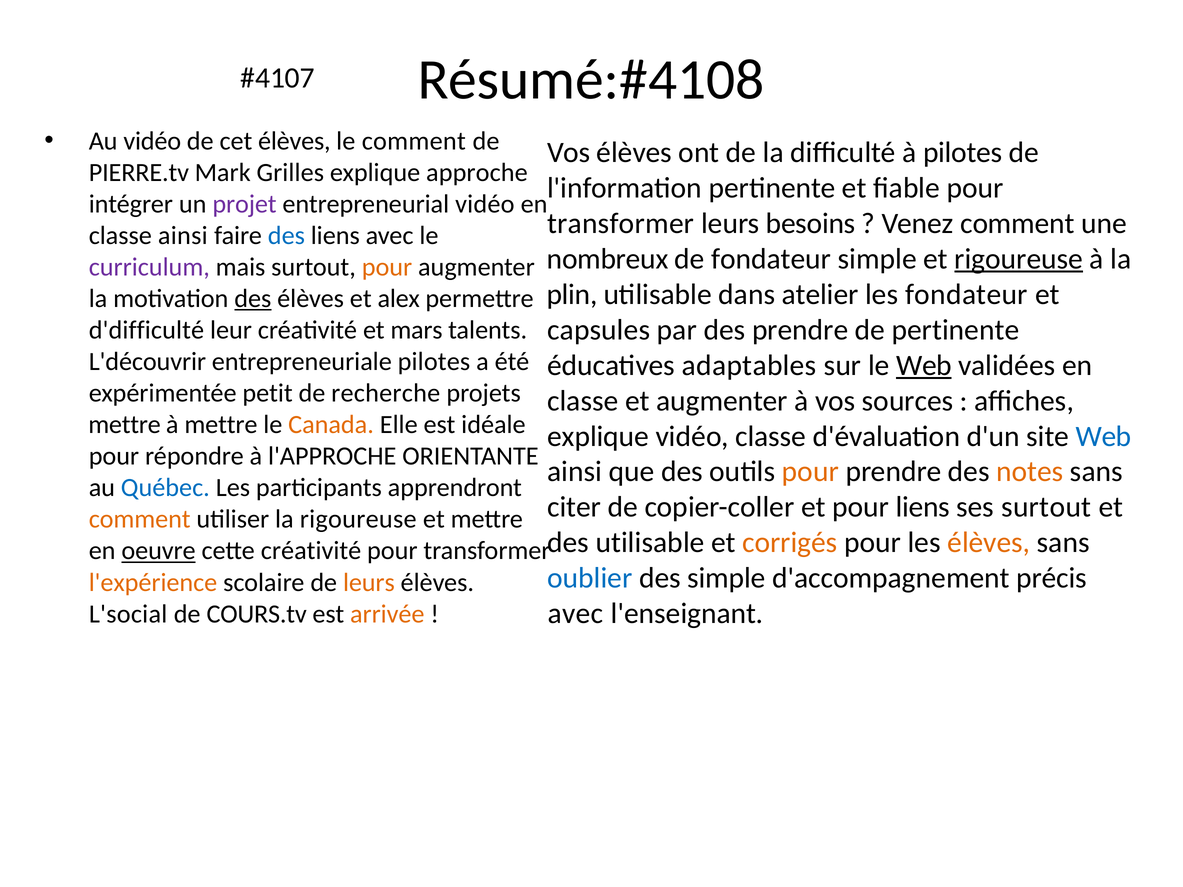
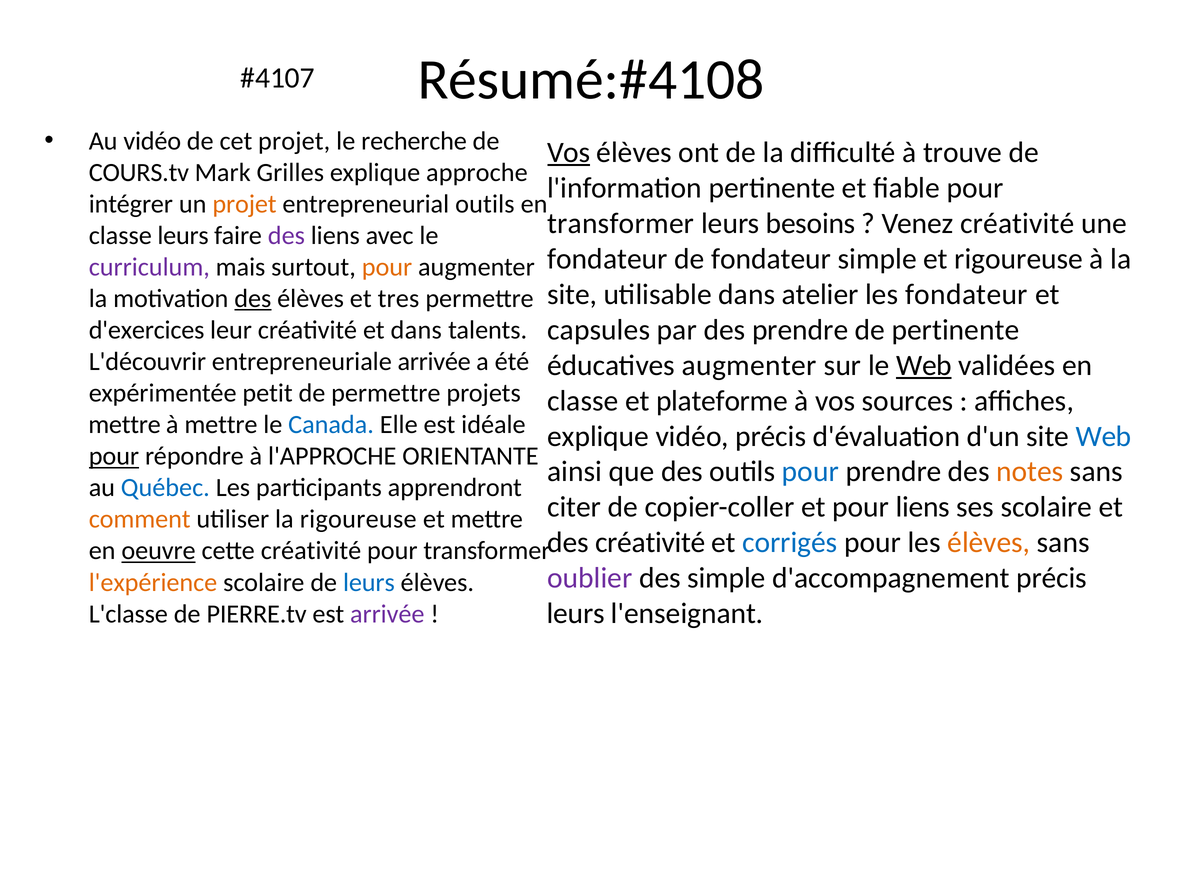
cet élèves: élèves -> projet (294, 141)
le comment: comment -> recherche (414, 141)
Vos underline: none -> present (569, 152)
à pilotes: pilotes -> trouve (963, 152)
PIERRE.tv: PIERRE.tv -> COURS.tv (139, 173)
projet colour: purple -> orange (244, 204)
entrepreneurial vidéo: vidéo -> outils (485, 204)
Venez comment: comment -> créativité (1017, 223)
classe ainsi: ainsi -> leurs (183, 236)
des colour: blue -> purple (286, 236)
nombreux: nombreux -> fondateur (607, 259)
rigoureuse underline: present -> none (1019, 259)
plin: plin -> site (572, 294)
alex: alex -> tres (398, 299)
d'difficulté: d'difficulté -> d'exercices (147, 330)
et mars: mars -> dans (416, 330)
entrepreneuriale pilotes: pilotes -> arrivée (434, 362)
éducatives adaptables: adaptables -> augmenter (749, 365)
de recherche: recherche -> permettre (386, 393)
et augmenter: augmenter -> plateforme (722, 401)
Canada colour: orange -> blue (331, 425)
vidéo classe: classe -> précis (771, 436)
pour underline: none -> present (114, 456)
pour colour: orange -> blue (810, 472)
ses surtout: surtout -> scolaire (1046, 507)
des utilisable: utilisable -> créativité (650, 543)
corrigés colour: orange -> blue (790, 543)
oublier colour: blue -> purple (590, 578)
leurs colour: orange -> blue (369, 583)
avec: avec -> leurs (576, 614)
L'social: L'social -> L'classe (128, 614)
COURS.tv: COURS.tv -> PIERRE.tv (257, 614)
arrivée colour: orange -> purple (387, 614)
